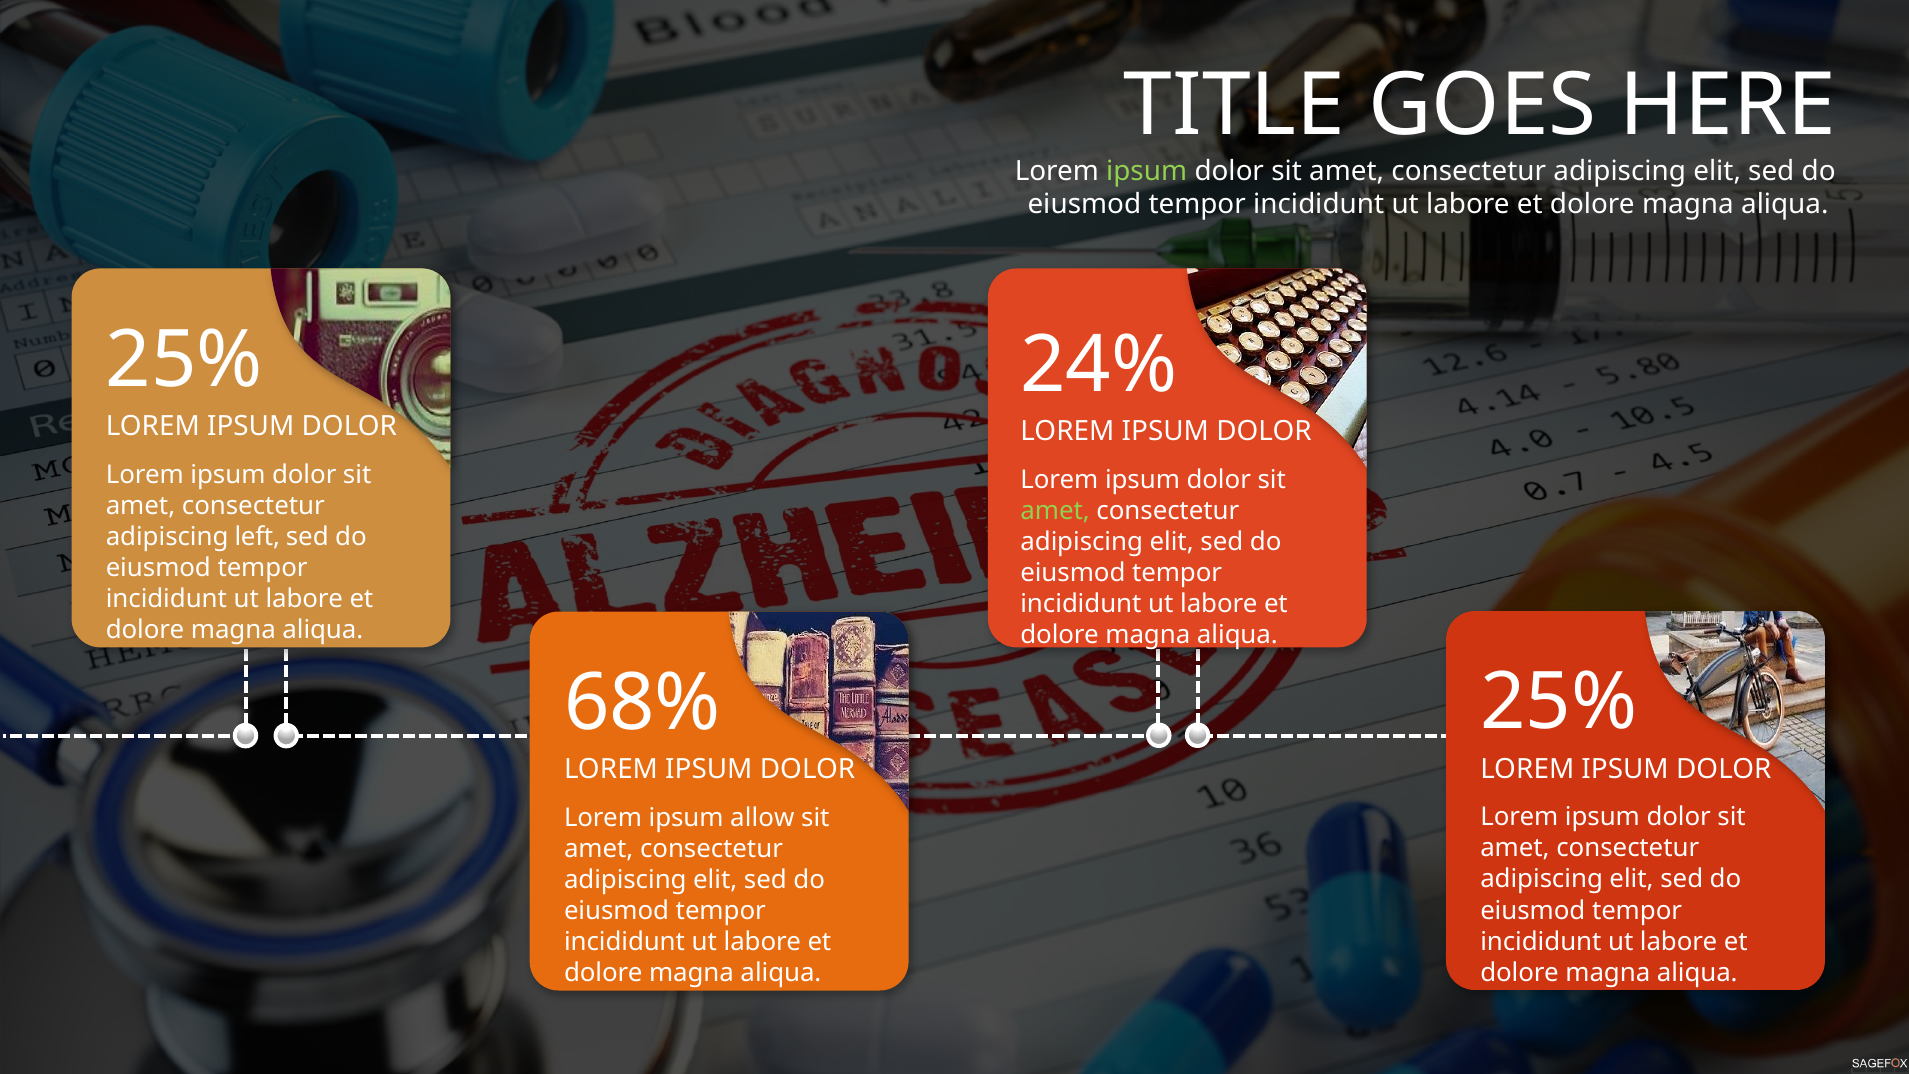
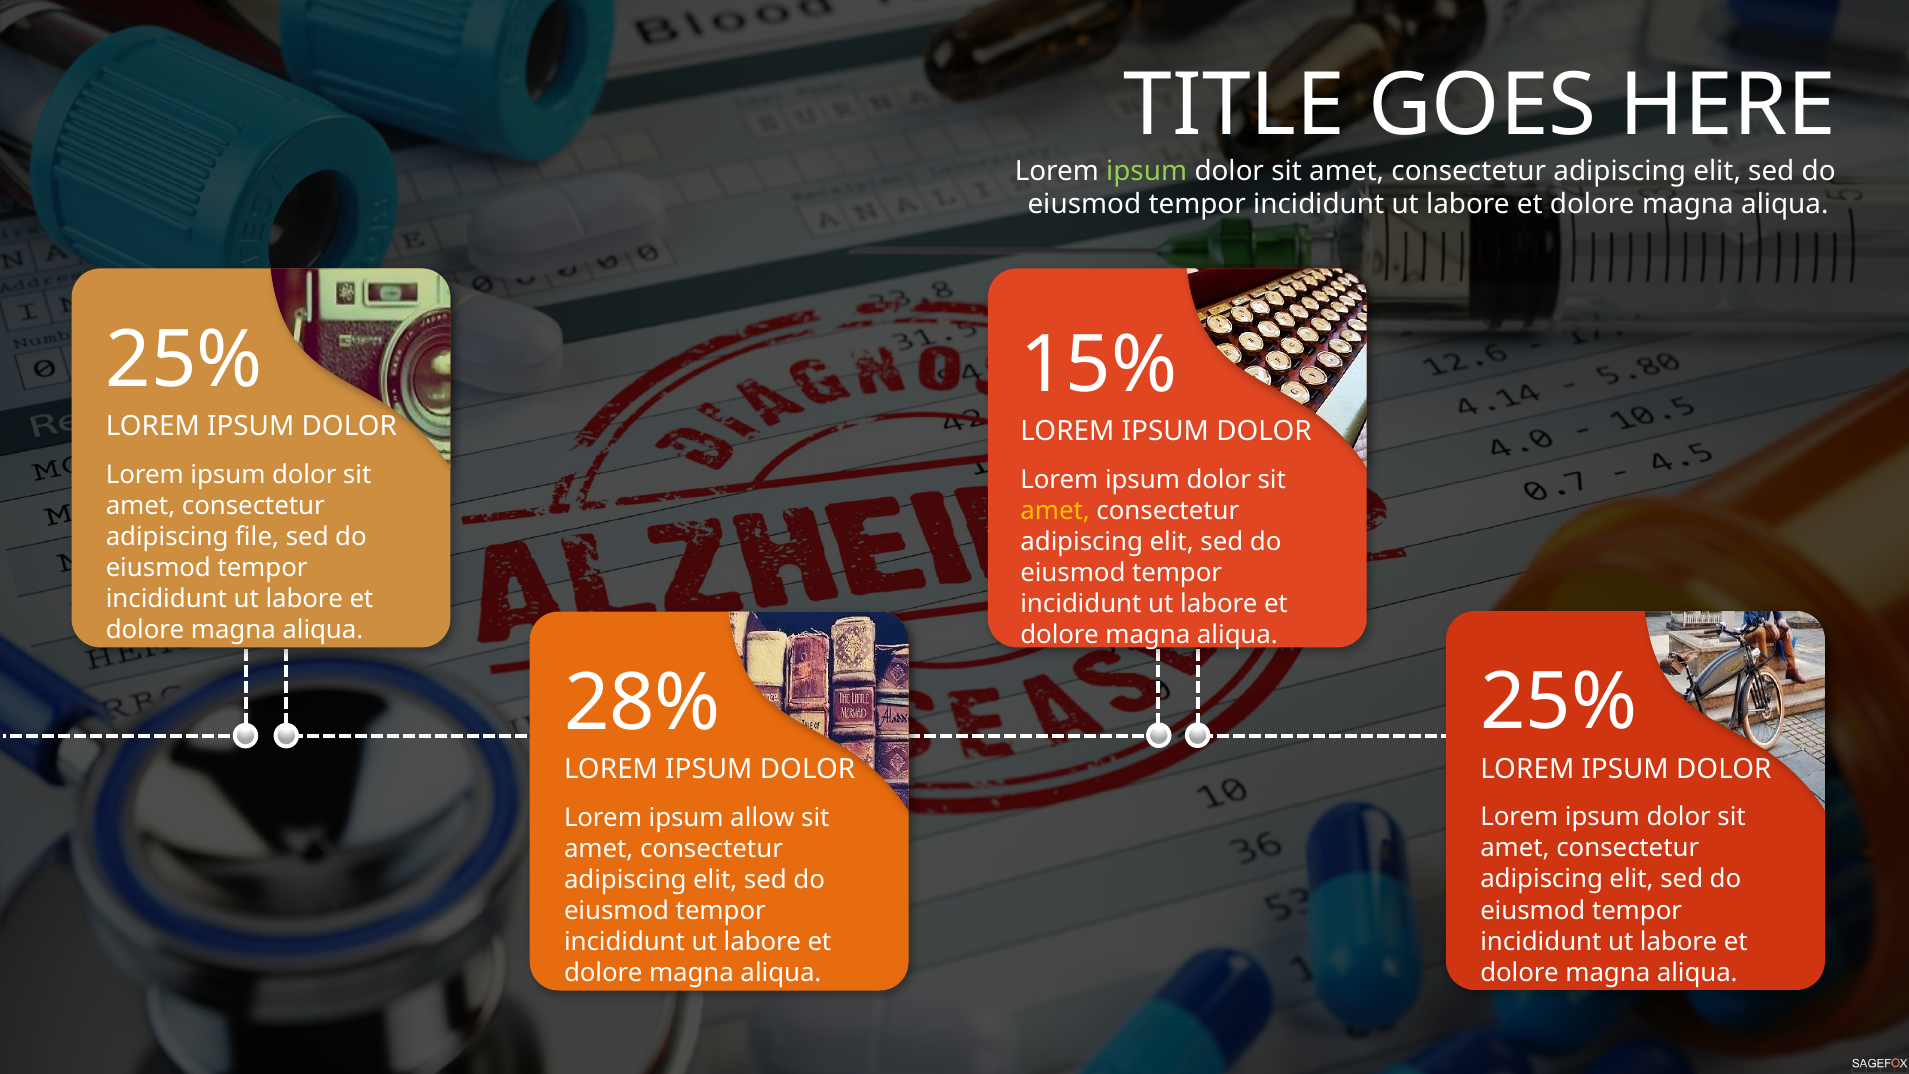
24%: 24% -> 15% (1099, 365)
amet colour: light green -> yellow (1055, 511)
left: left -> file (257, 537)
68%: 68% -> 28% (643, 703)
